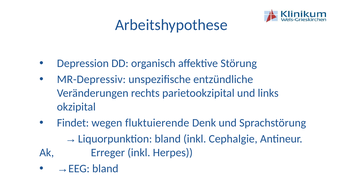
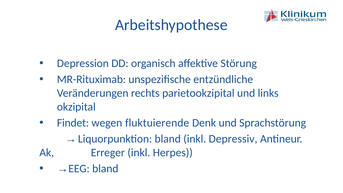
MR-Depressiv: MR-Depressiv -> MR-Rituximab (91, 79)
Cephalgie: Cephalgie -> Depressiv (233, 139)
